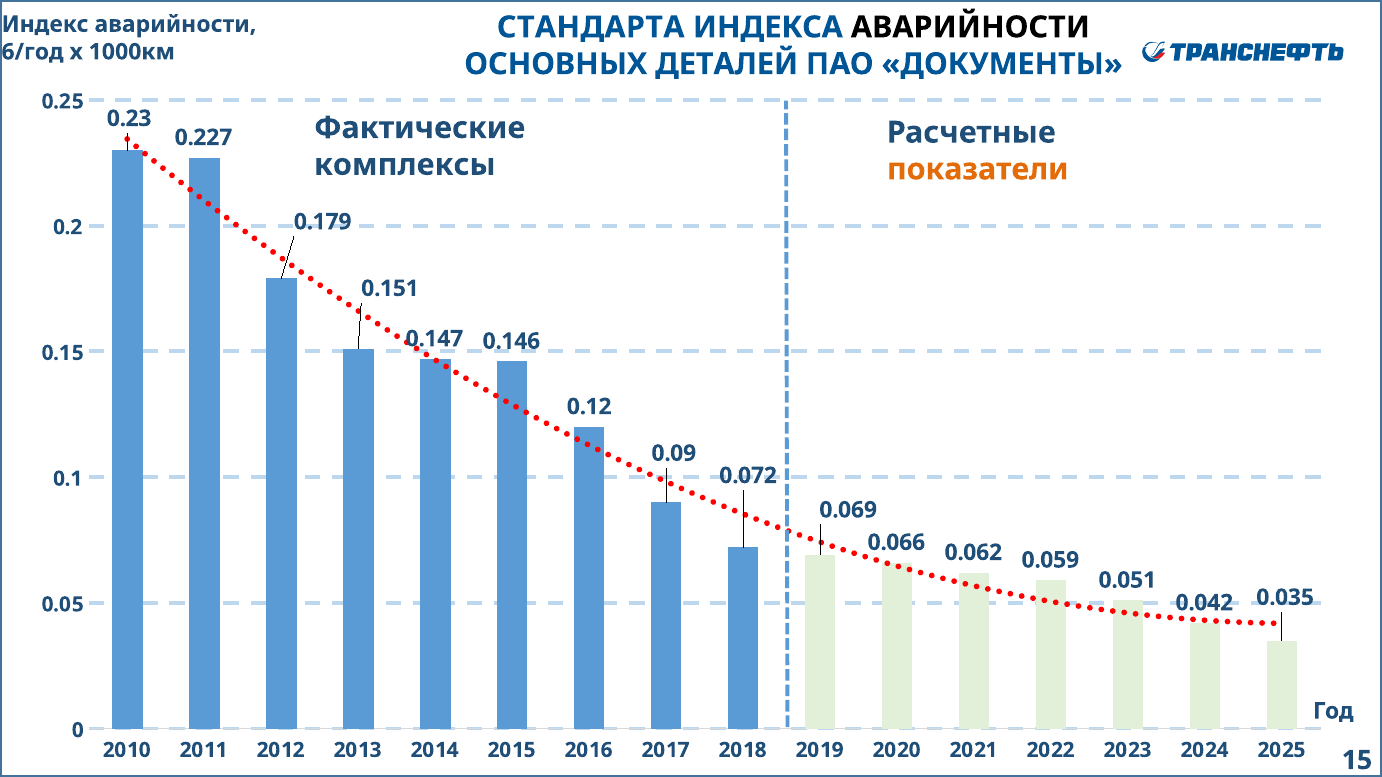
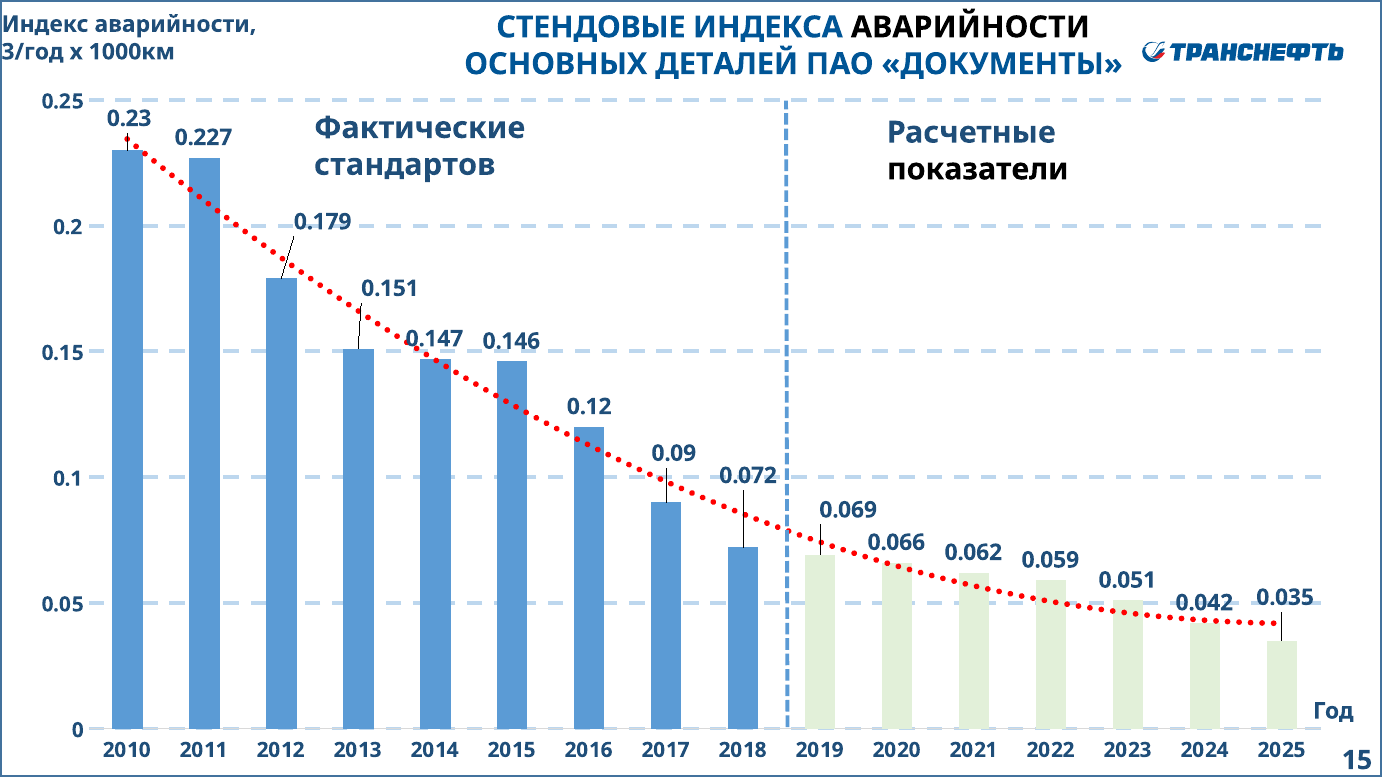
СТАНДАРТА: СТАНДАРТА -> СТЕНДОВЫЕ (591, 27)
6/год: 6/год -> 3/год (33, 52)
комплексы: комплексы -> стандартов (405, 165)
показатели colour: orange -> black (978, 169)
